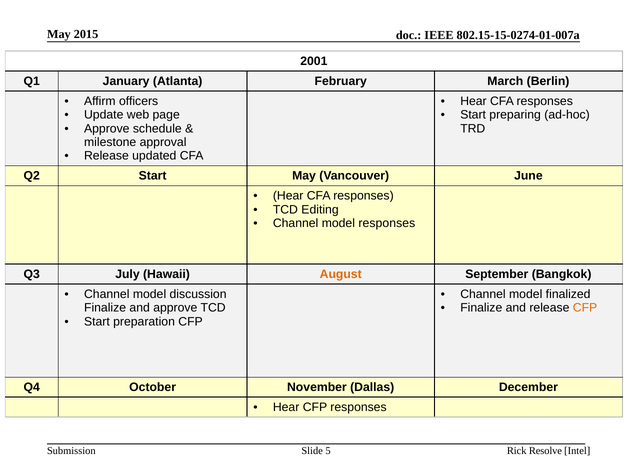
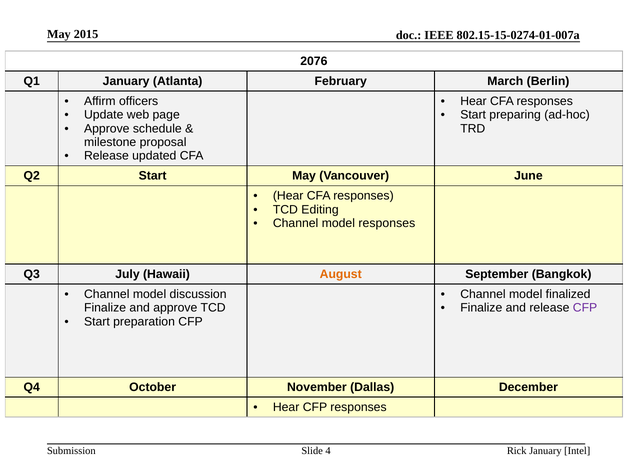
2001: 2001 -> 2076 (314, 61)
approval: approval -> proposal (163, 142)
CFP colour: orange -> purple (585, 308)
Rick Resolve: Resolve -> January (545, 451)
5: 5 -> 4 (328, 451)
